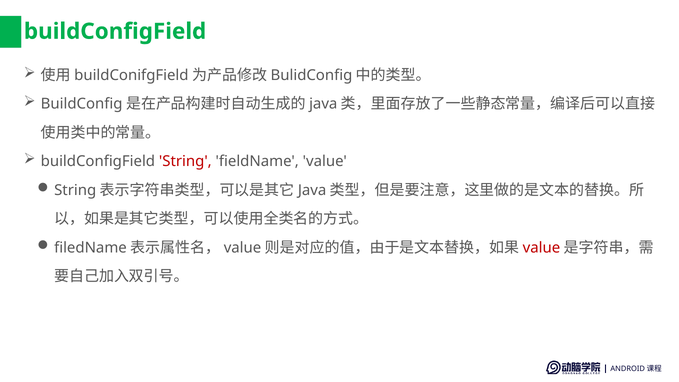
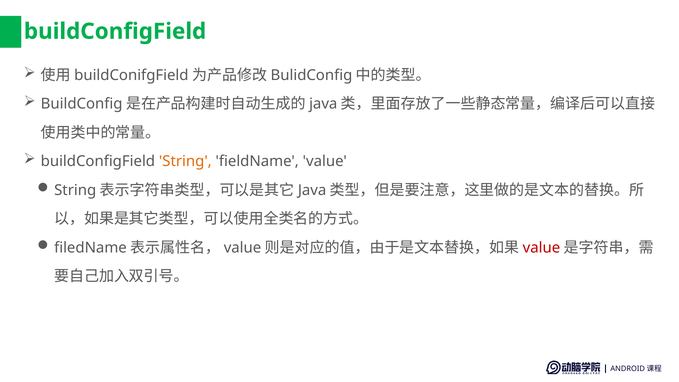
String colour: red -> orange (185, 161)
